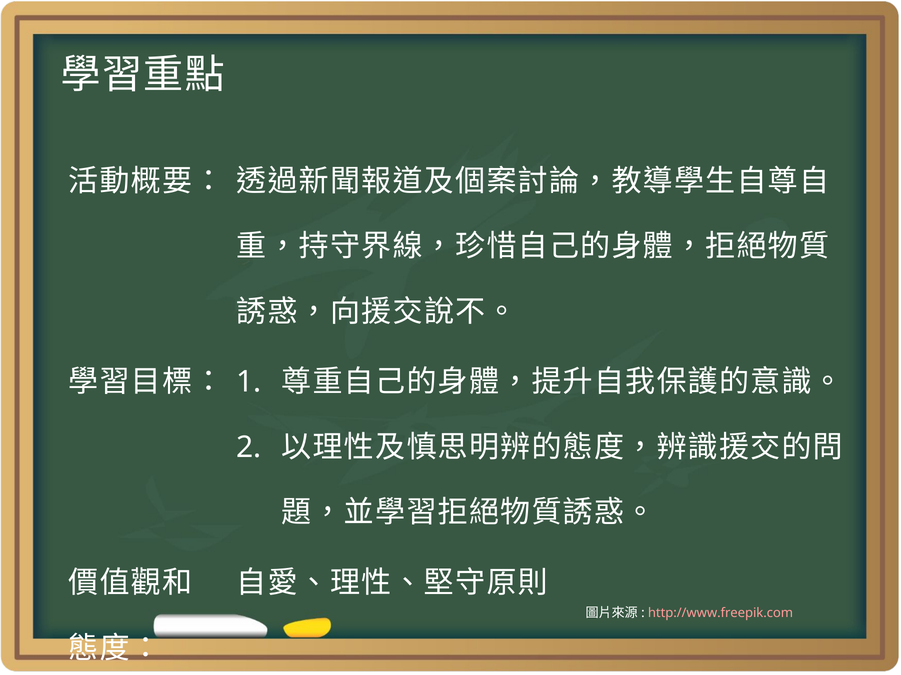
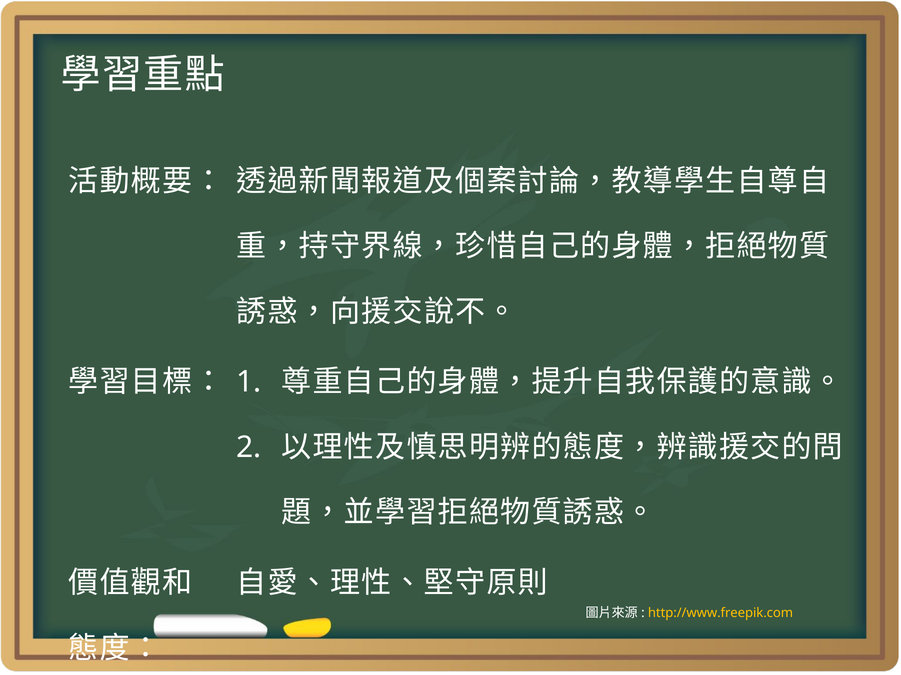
http://www.freepik.com colour: pink -> yellow (721, 614)
